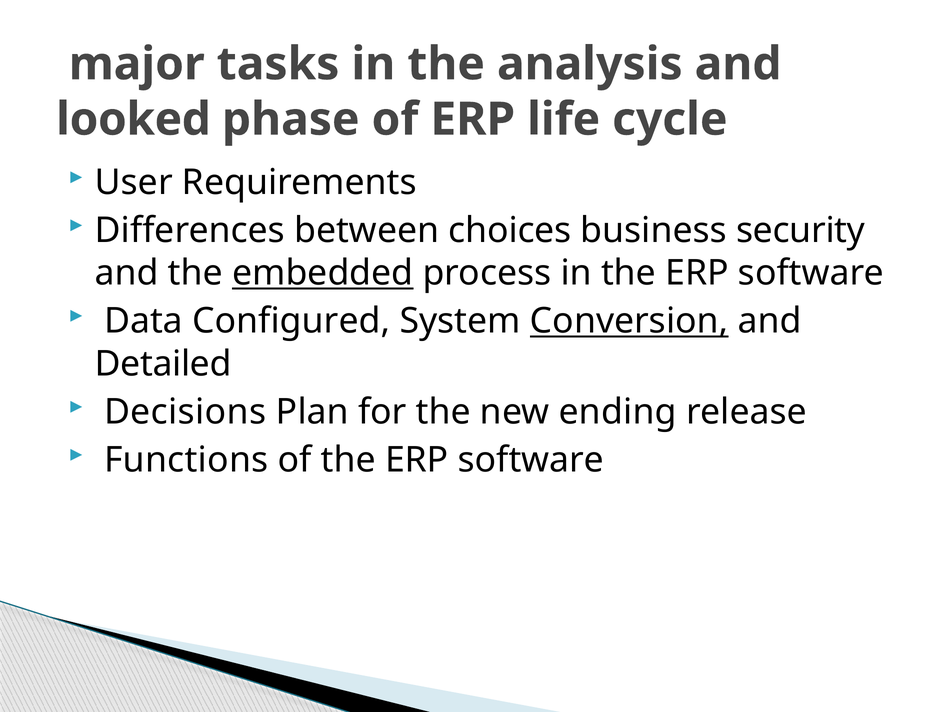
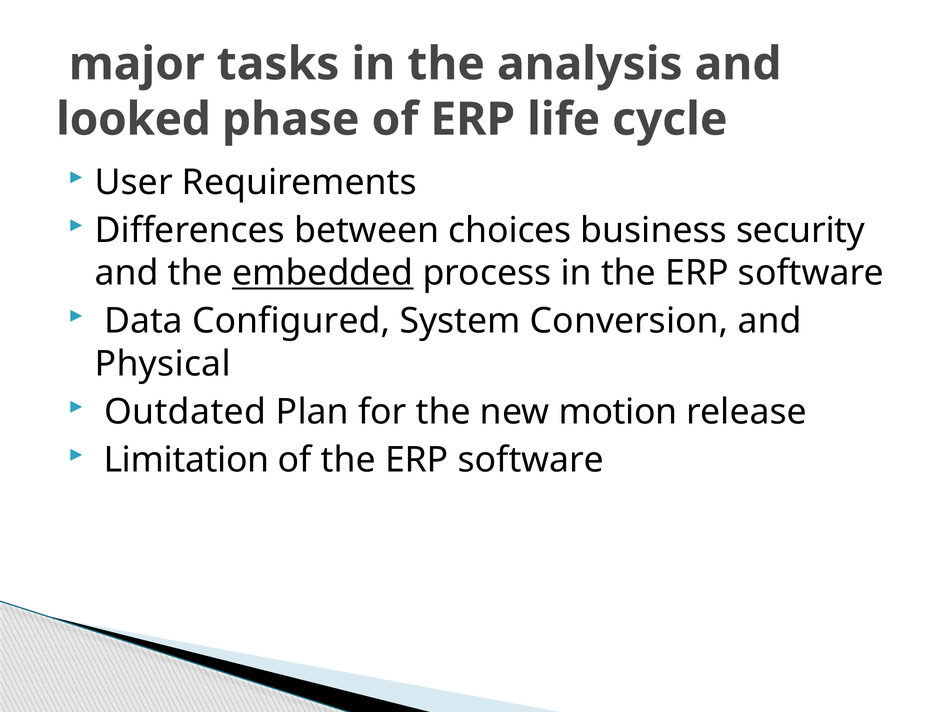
Conversion underline: present -> none (629, 321)
Detailed: Detailed -> Physical (163, 364)
Decisions: Decisions -> Outdated (185, 412)
ending: ending -> motion (618, 412)
Functions: Functions -> Limitation (186, 460)
